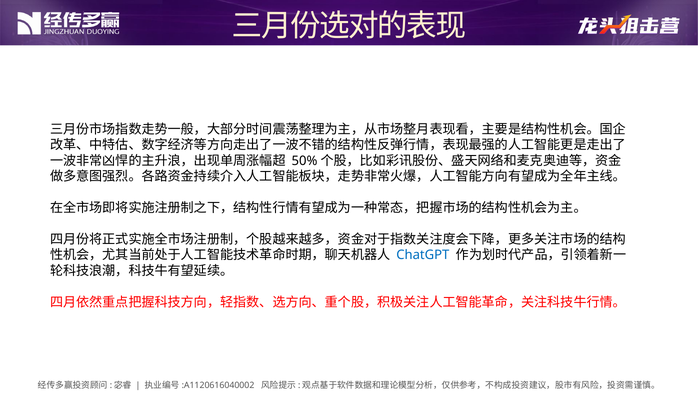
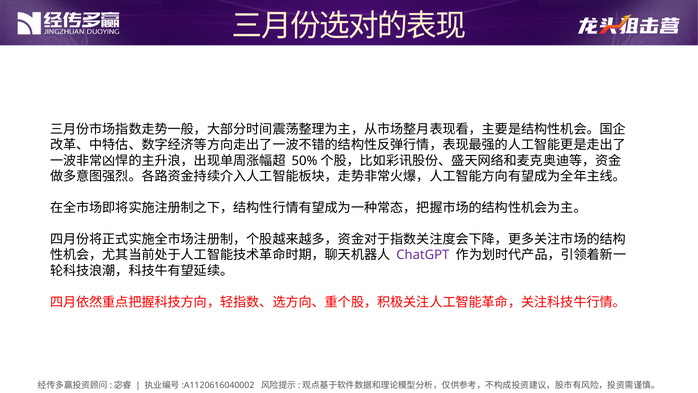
ChatGPT colour: blue -> purple (423, 255)
